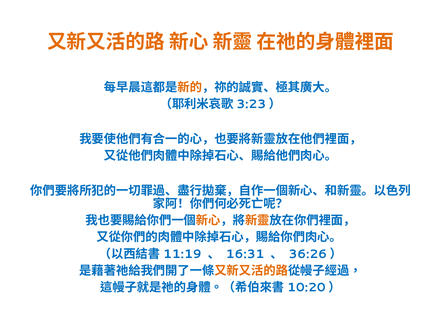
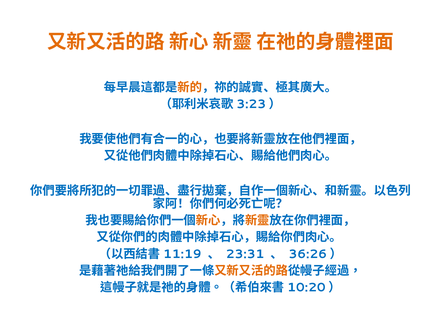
16:31: 16:31 -> 23:31 (245, 255)
